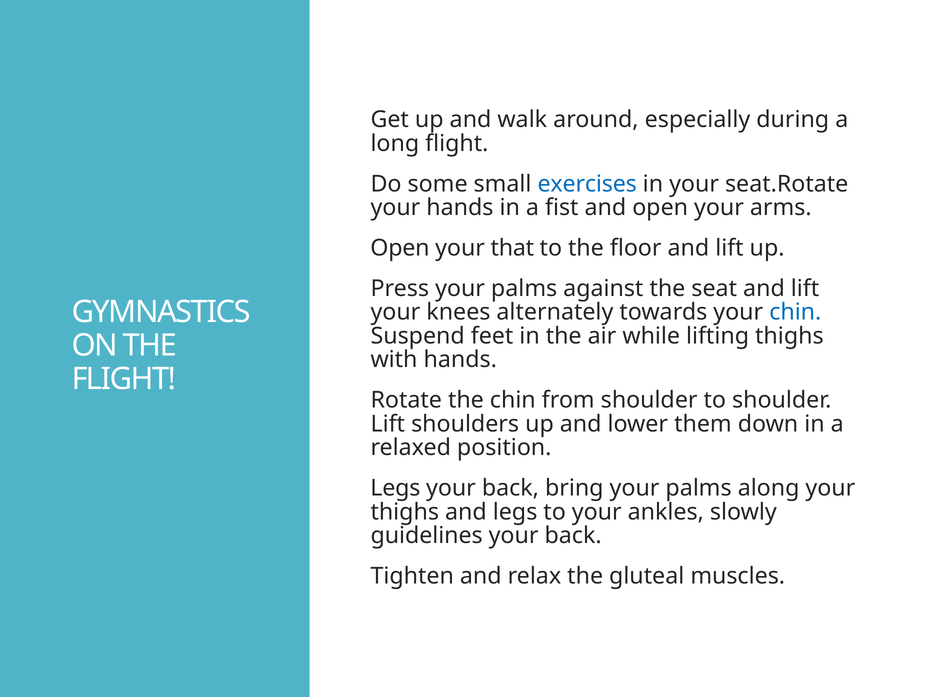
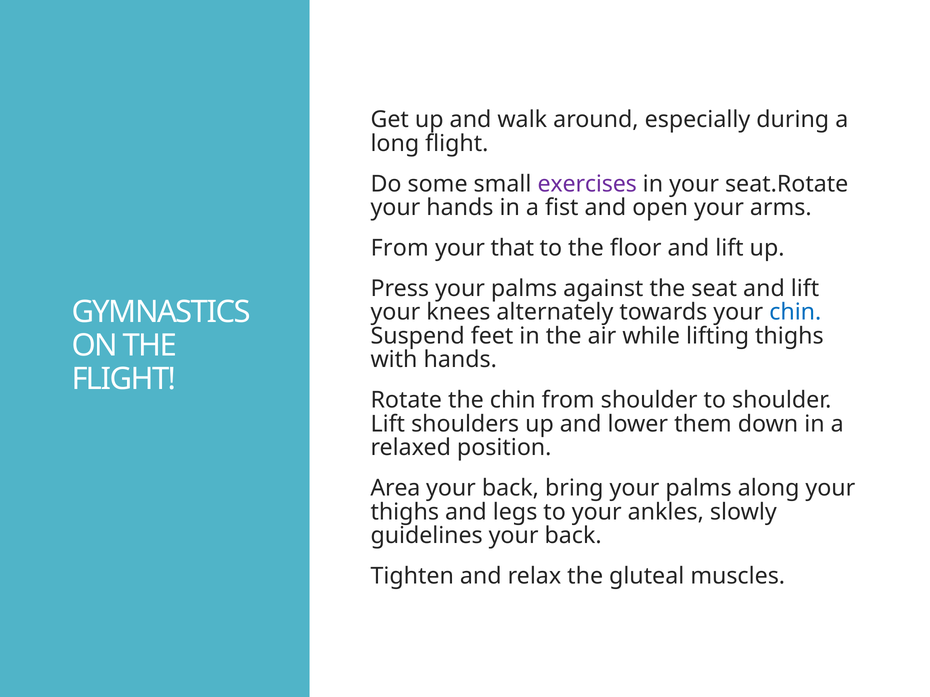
exercises colour: blue -> purple (587, 184)
Open: Open -> From (400, 248)
Legs: Legs -> Area (395, 489)
